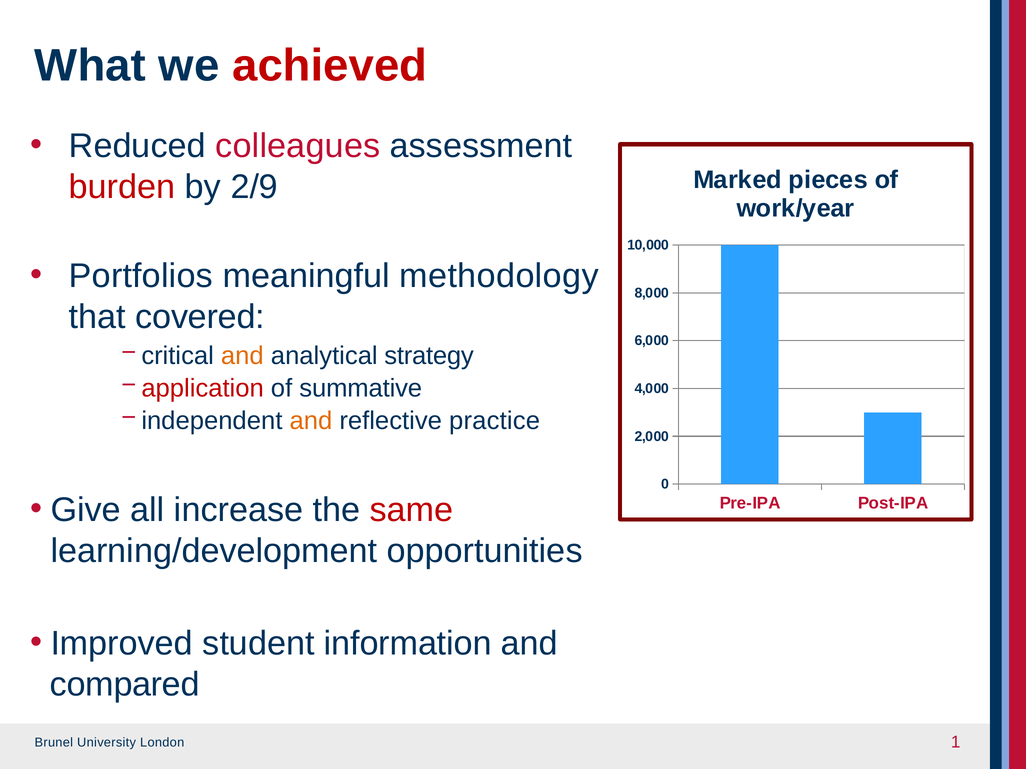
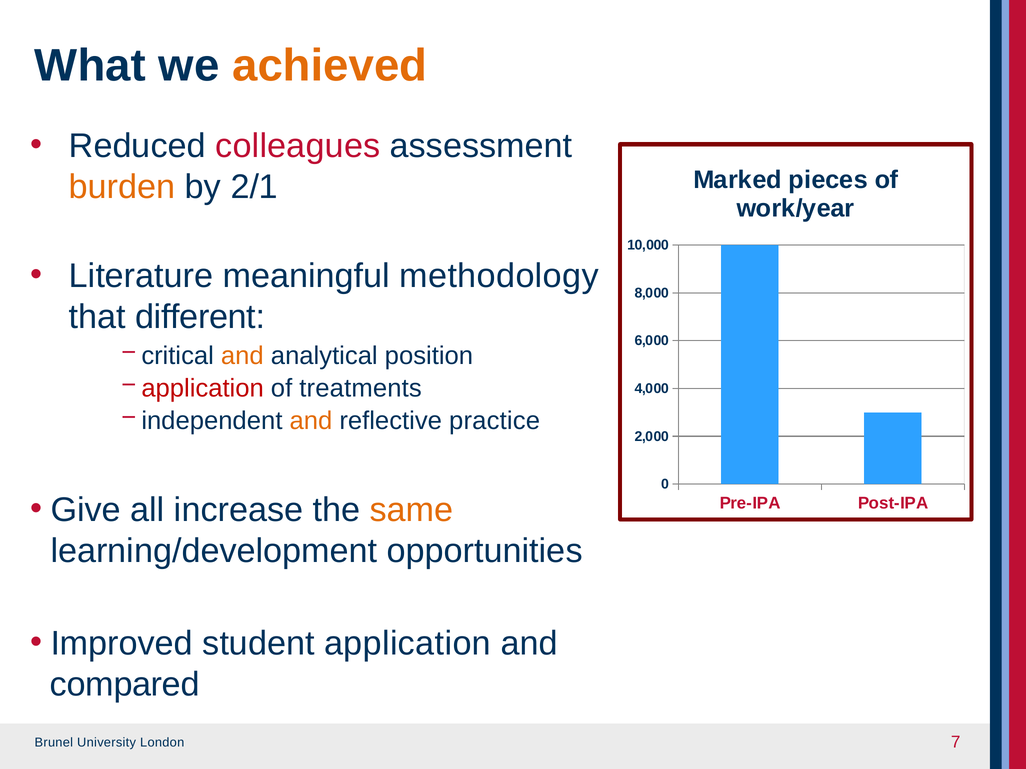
achieved colour: red -> orange (330, 66)
burden colour: red -> orange (122, 187)
2/9: 2/9 -> 2/1 (254, 187)
Portfolios: Portfolios -> Literature (141, 276)
covered: covered -> different (200, 317)
strategy: strategy -> position (429, 356)
summative: summative -> treatments (361, 389)
same colour: red -> orange (412, 510)
student information: information -> application (407, 644)
1: 1 -> 7 (956, 743)
